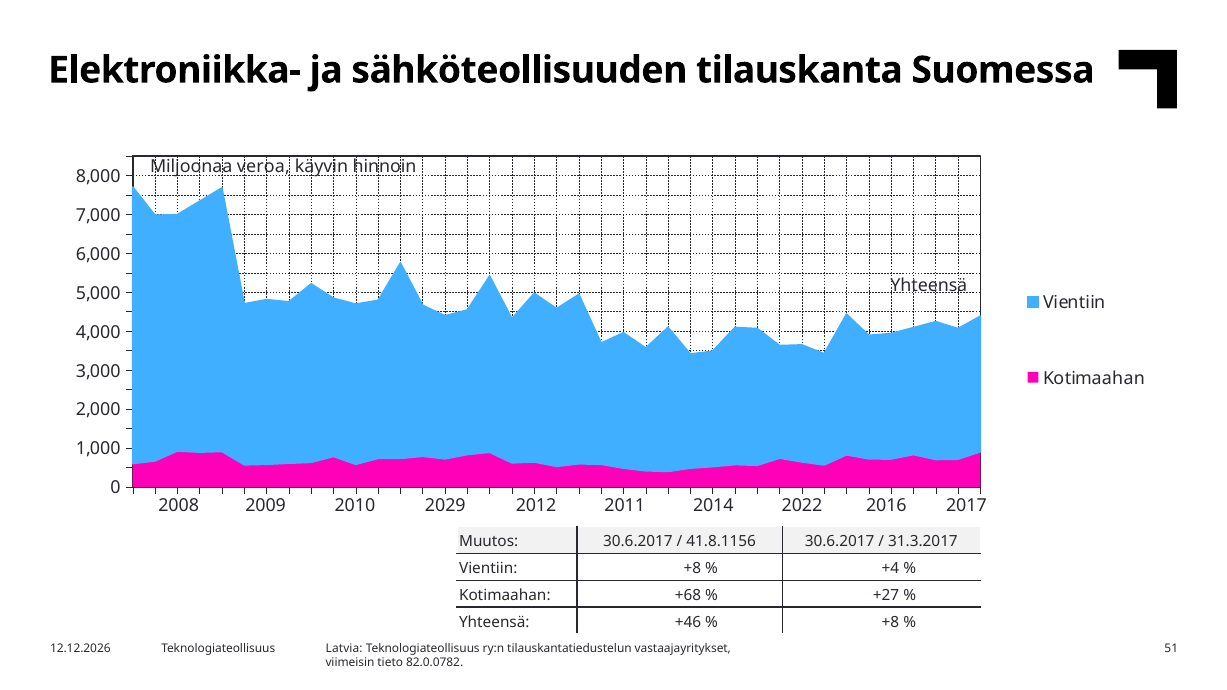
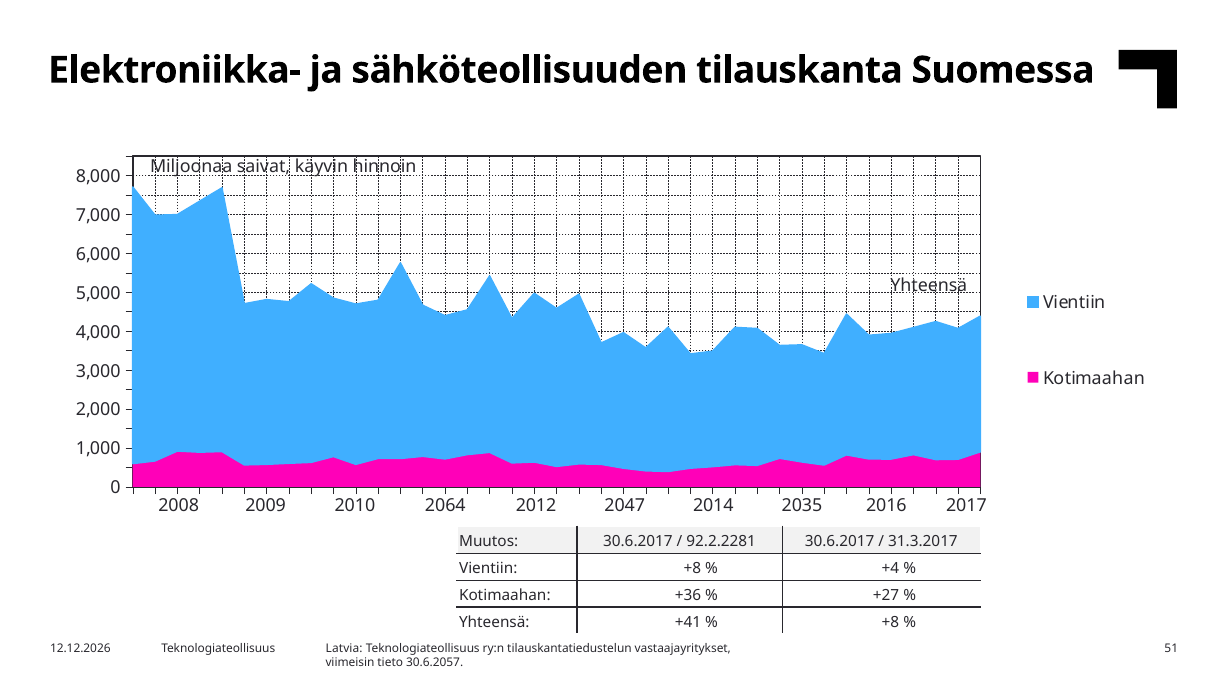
veroa: veroa -> saivat (264, 166)
2029: 2029 -> 2064 (445, 506)
2011: 2011 -> 2047 (625, 506)
2022: 2022 -> 2035 (802, 506)
41.8.1156: 41.8.1156 -> 92.2.2281 (721, 542)
+68: +68 -> +36 (688, 596)
+46: +46 -> +41 (688, 623)
82.0.0782: 82.0.0782 -> 30.6.2057 (435, 663)
